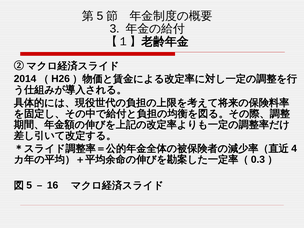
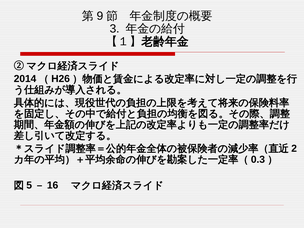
5: 5 -> 9 (100, 16)
4: 4 -> 2 (294, 149)
